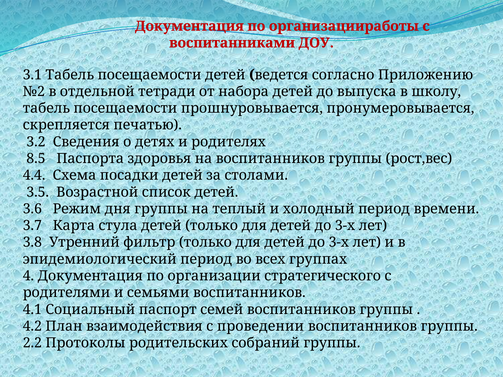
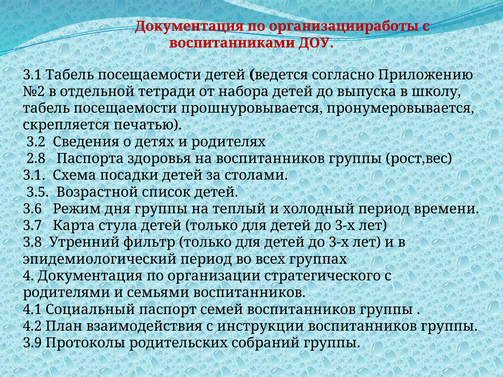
8.5: 8.5 -> 2.8 (36, 159)
4.4: 4.4 -> 3.1 (34, 175)
проведении: проведении -> инструкции (261, 326)
2.2: 2.2 -> 3.9 (32, 343)
